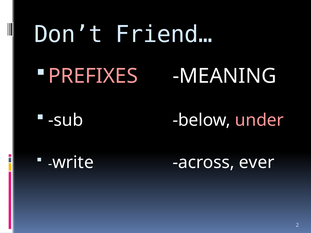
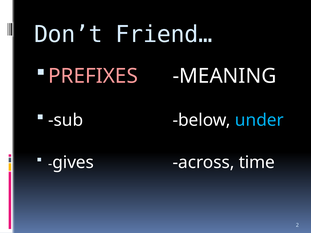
under colour: pink -> light blue (259, 120)
write: write -> gives (73, 163)
ever: ever -> time (257, 163)
